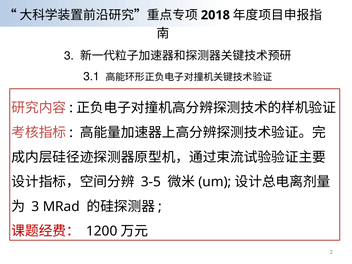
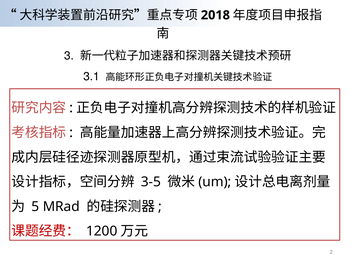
3: 3 -> 5 (35, 207)
